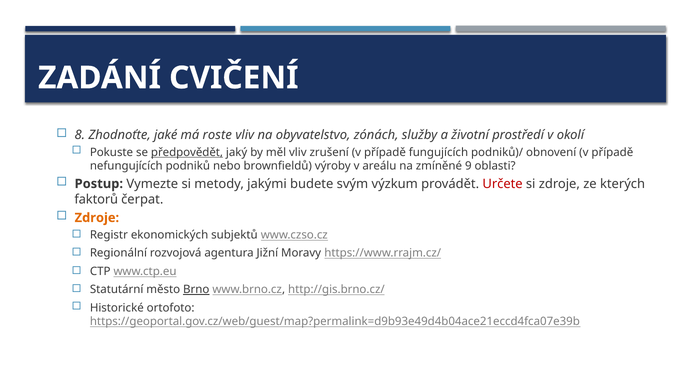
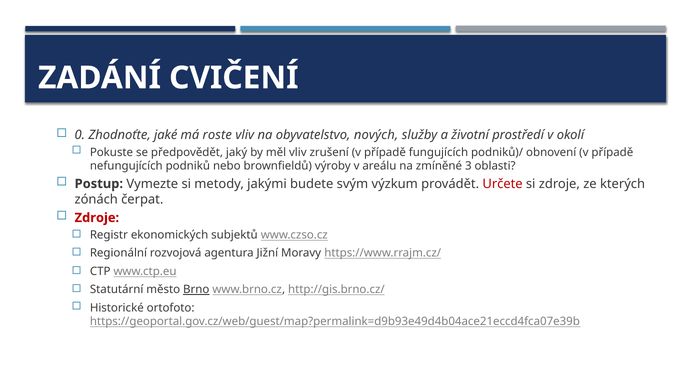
8: 8 -> 0 (80, 135)
zónách: zónách -> nových (376, 135)
předpovědět underline: present -> none (187, 152)
9: 9 -> 3 (468, 166)
faktorů: faktorů -> zónách (96, 199)
Zdroje colour: orange -> red (97, 218)
